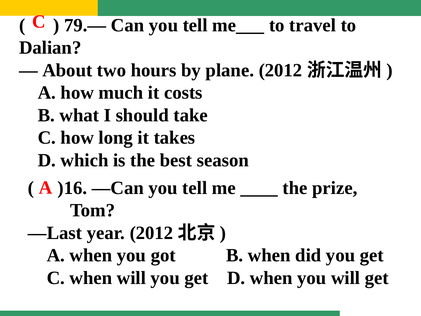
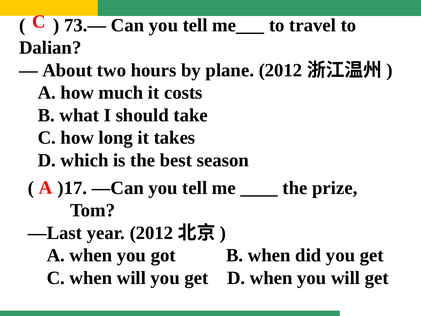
79.—: 79.— -> 73.— (85, 25)
)16: )16 -> )17 (72, 188)
